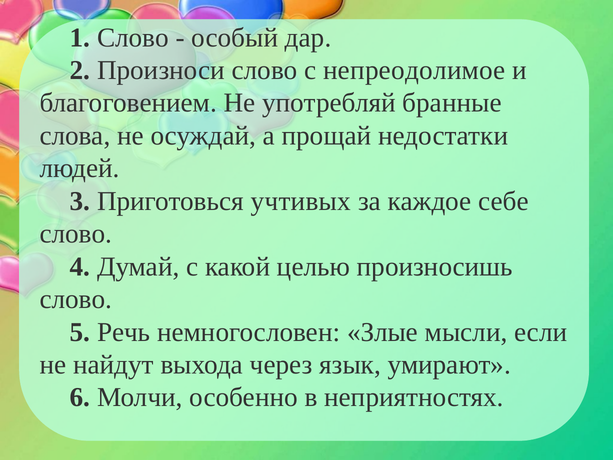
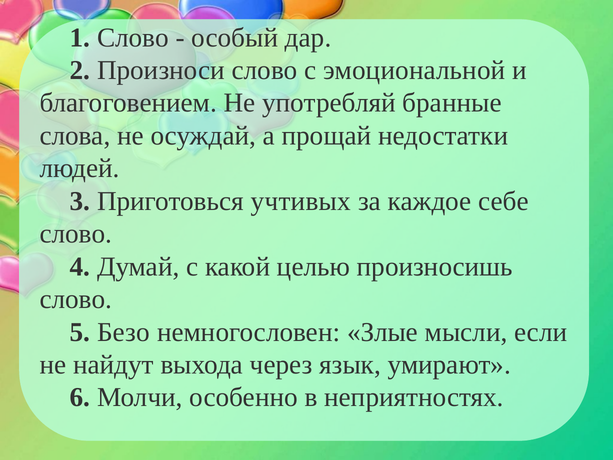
непреодолимое: непреодолимое -> эмоциональной (414, 70)
Речь: Речь -> Безо (123, 332)
